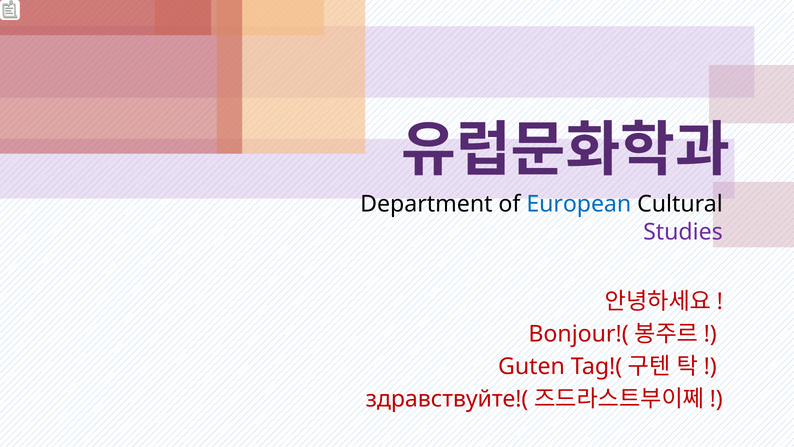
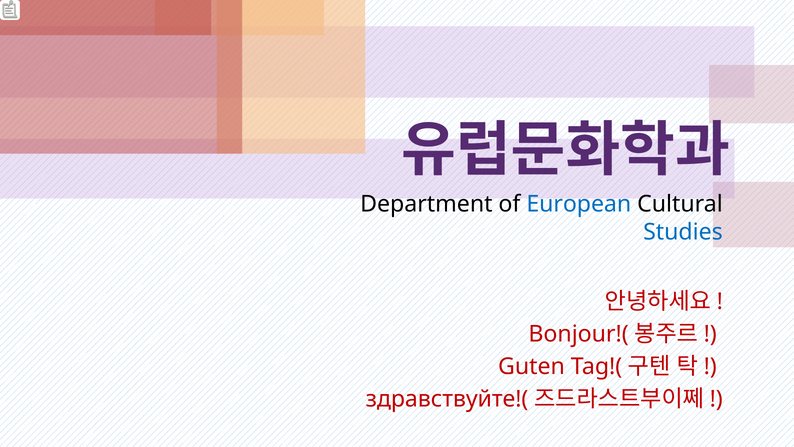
Studies colour: purple -> blue (683, 232)
